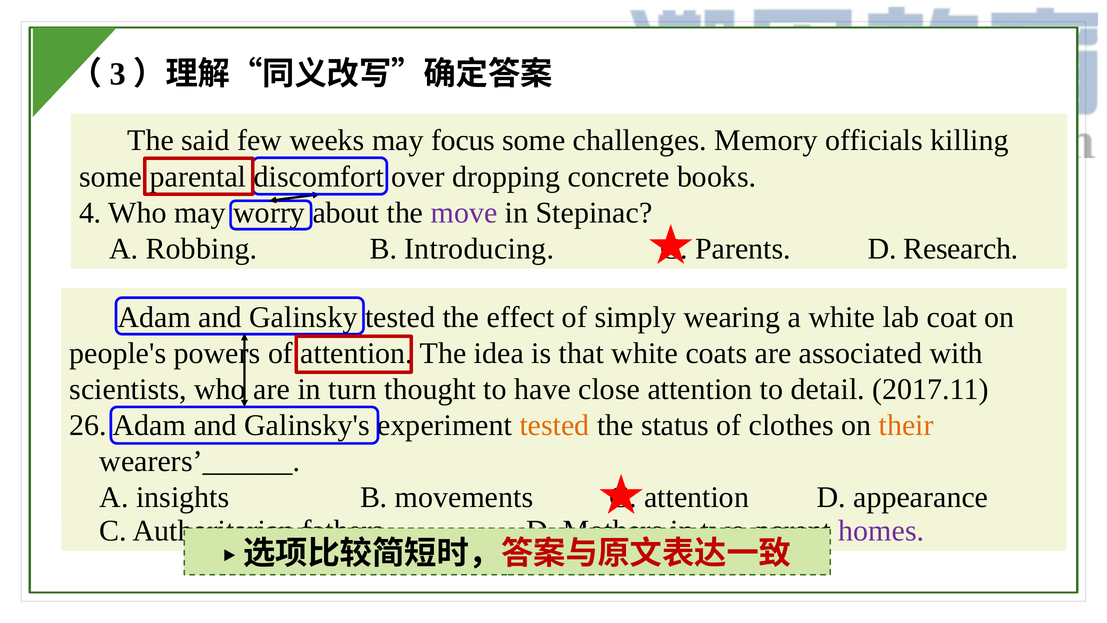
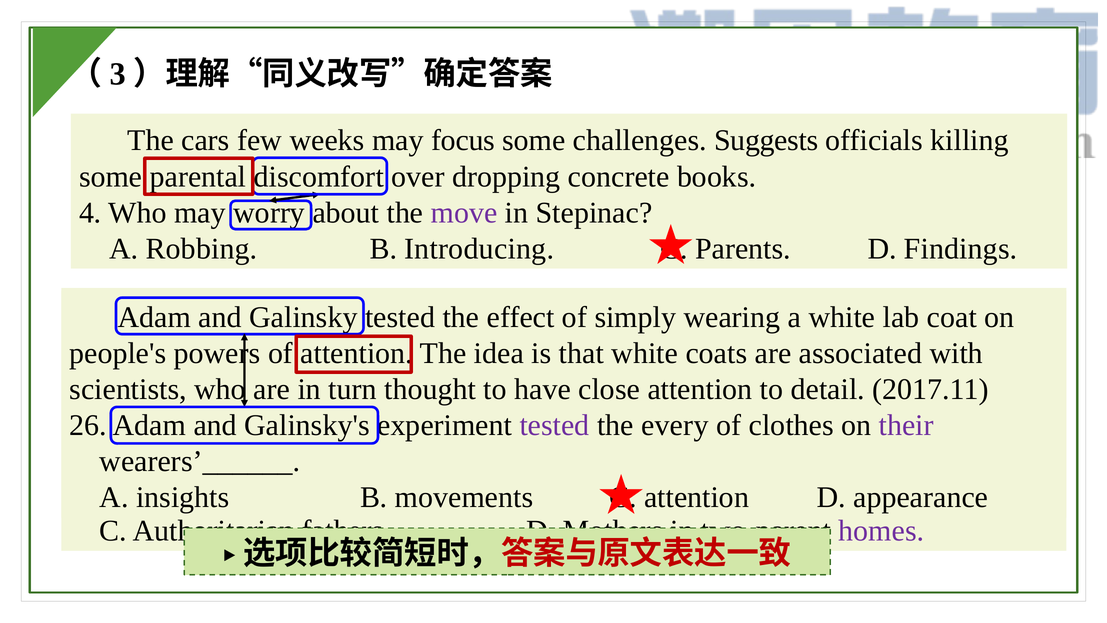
said: said -> cars (205, 140)
Memory: Memory -> Suggests (766, 140)
D Research: Research -> Findings (961, 249)
tested colour: orange -> purple (555, 425)
status: status -> every (675, 425)
their colour: orange -> purple (906, 425)
